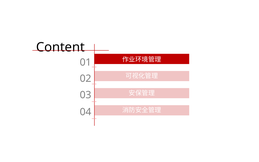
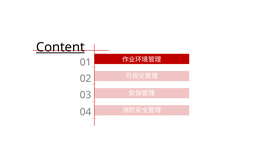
Content underline: none -> present (60, 47)
